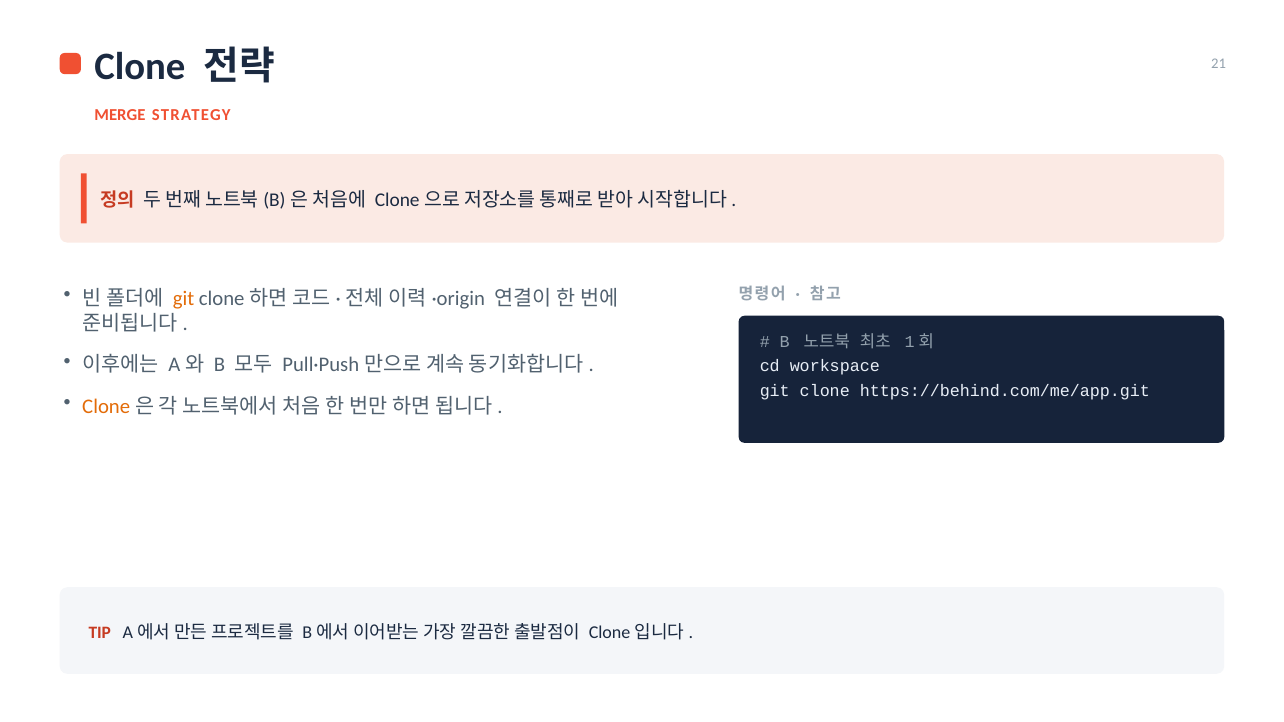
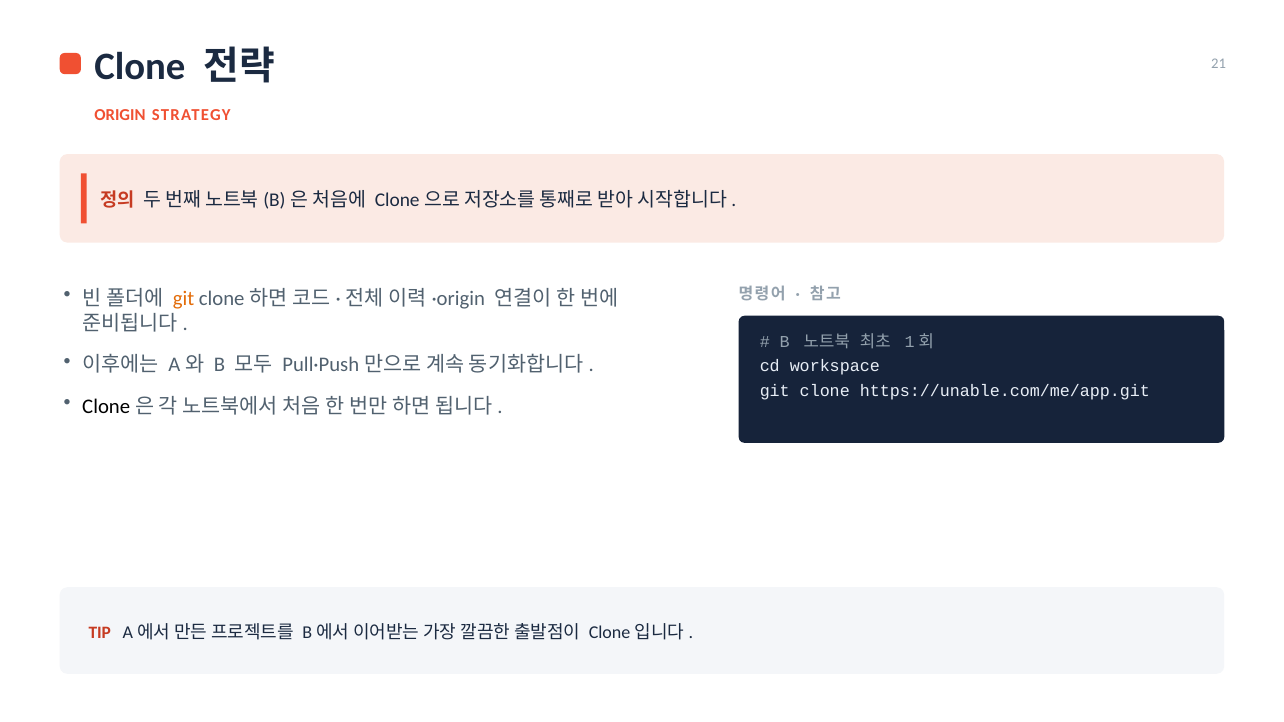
MERGE: MERGE -> ORIGIN (120, 115)
https://behind.com/me/app.git: https://behind.com/me/app.git -> https://unable.com/me/app.git (1005, 391)
Clone colour: orange -> black (106, 407)
